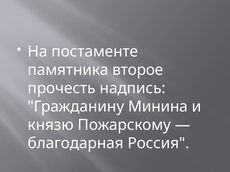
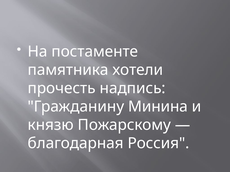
второе: второе -> хотели (138, 70)
